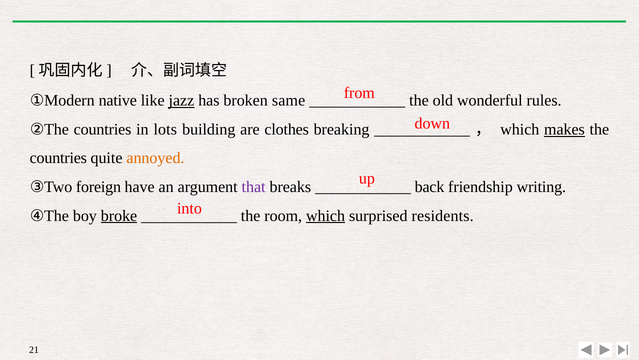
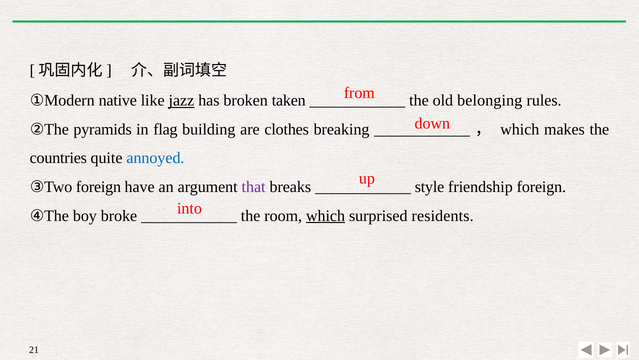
same: same -> taken (289, 100)
wonderful: wonderful -> belonging (490, 100)
②The countries: countries -> pyramids (103, 129)
lots: lots -> flag (165, 129)
makes underline: present -> none (564, 129)
annoyed colour: orange -> blue (155, 158)
back: back -> style (430, 187)
friendship writing: writing -> foreign (541, 187)
broke underline: present -> none (119, 215)
